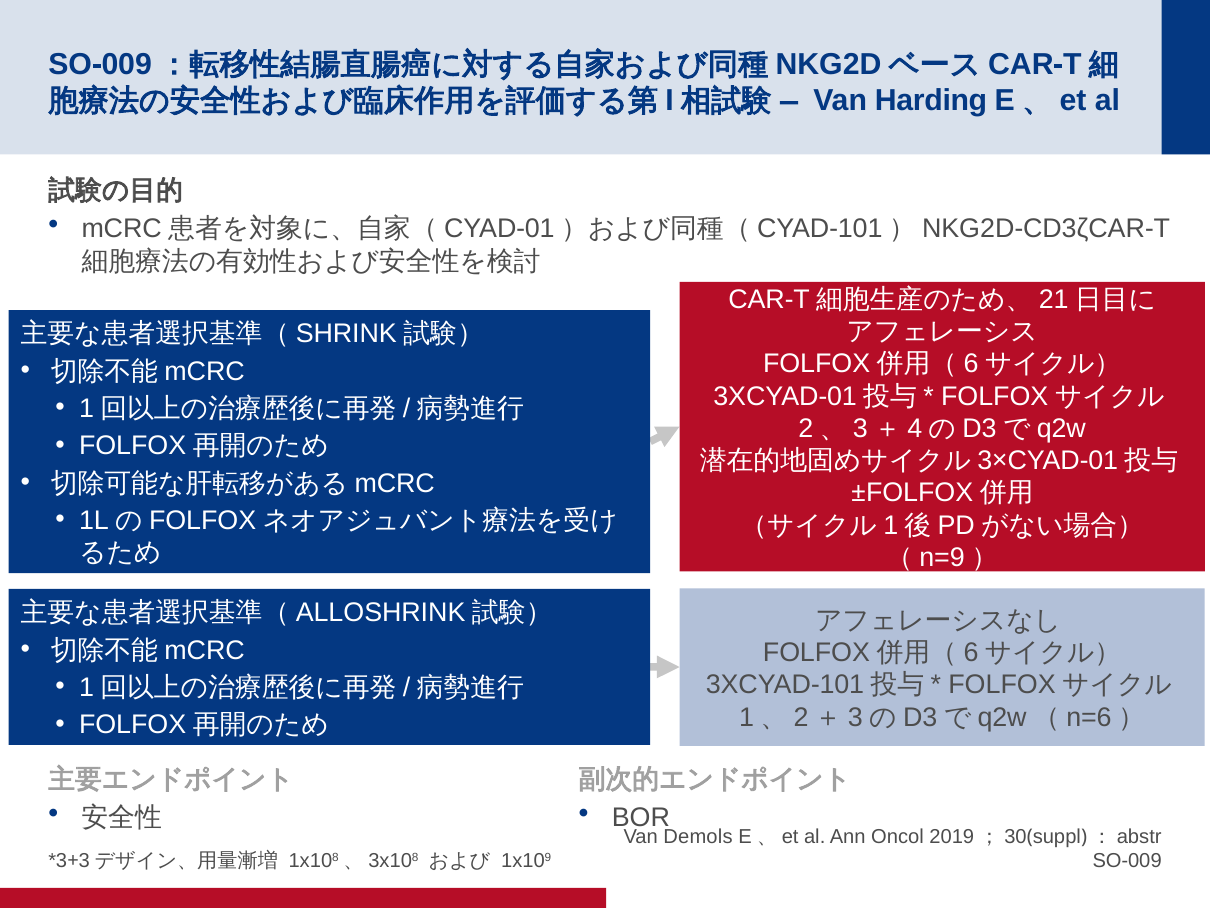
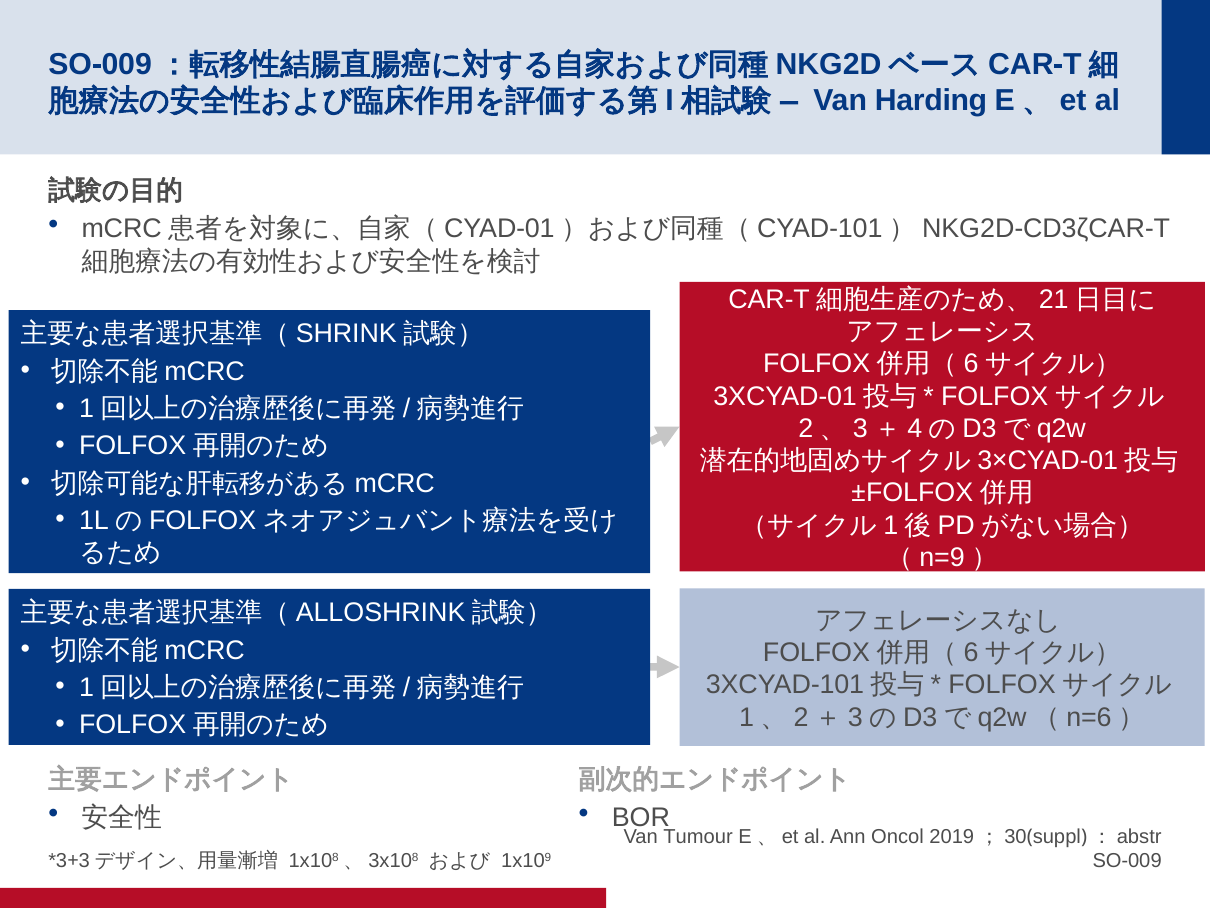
Demols: Demols -> Tumour (698, 836)
